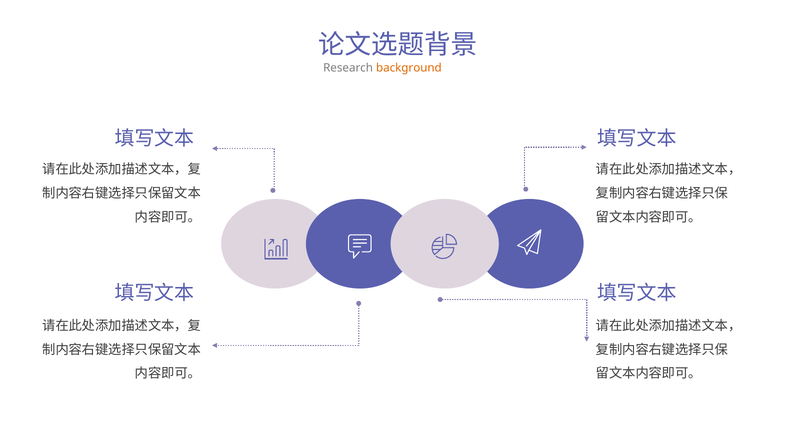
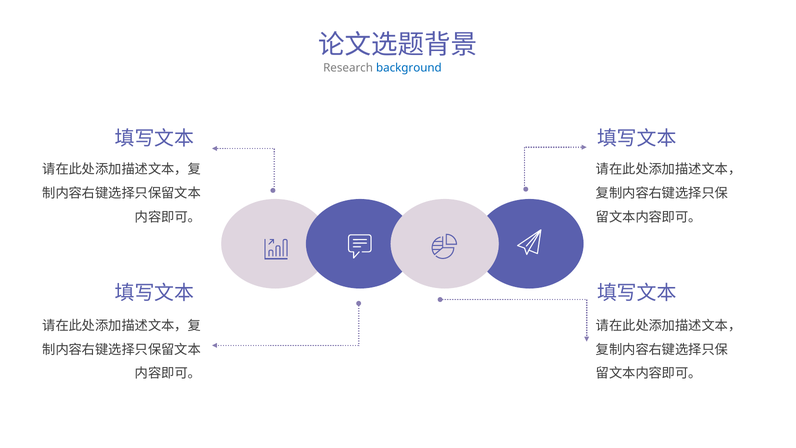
background colour: orange -> blue (409, 68)
